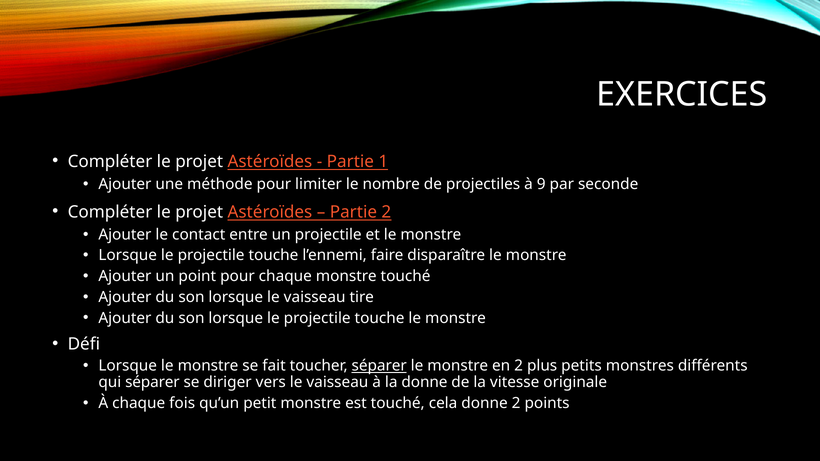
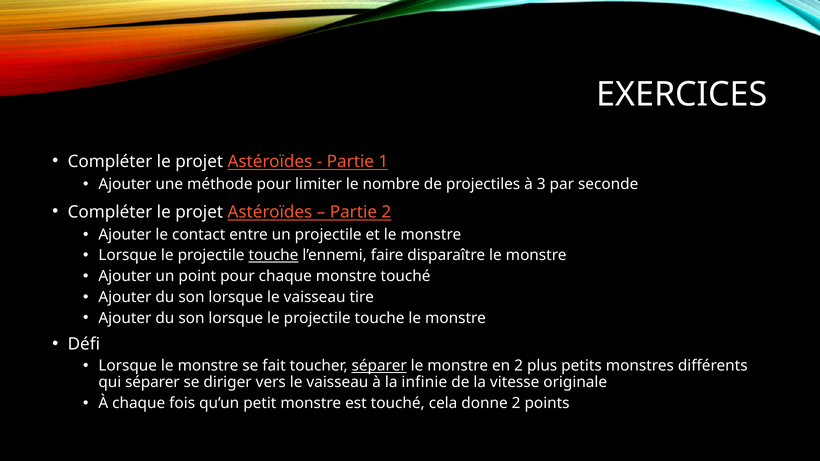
9: 9 -> 3 (541, 184)
touche underline: none -> present (273, 256)
la donne: donne -> infinie (424, 383)
